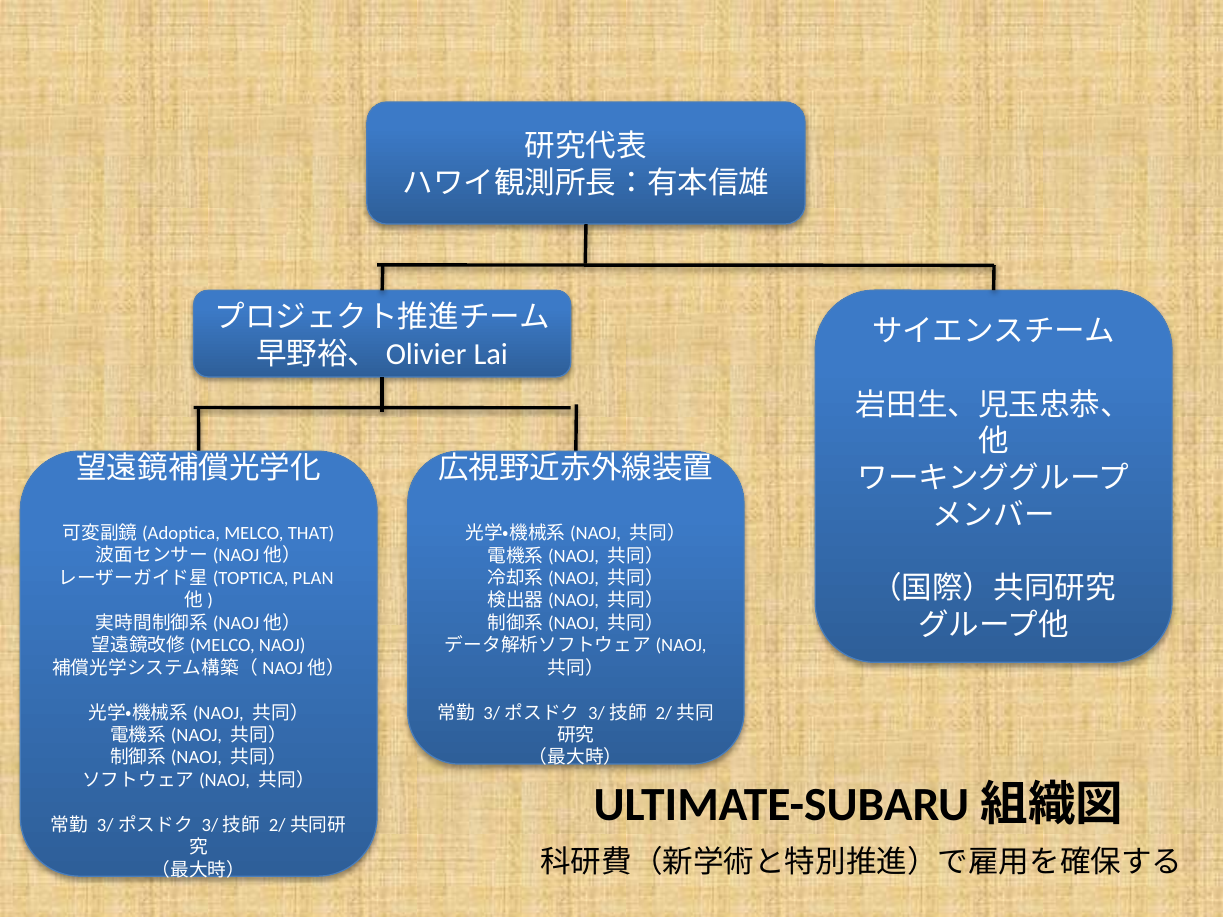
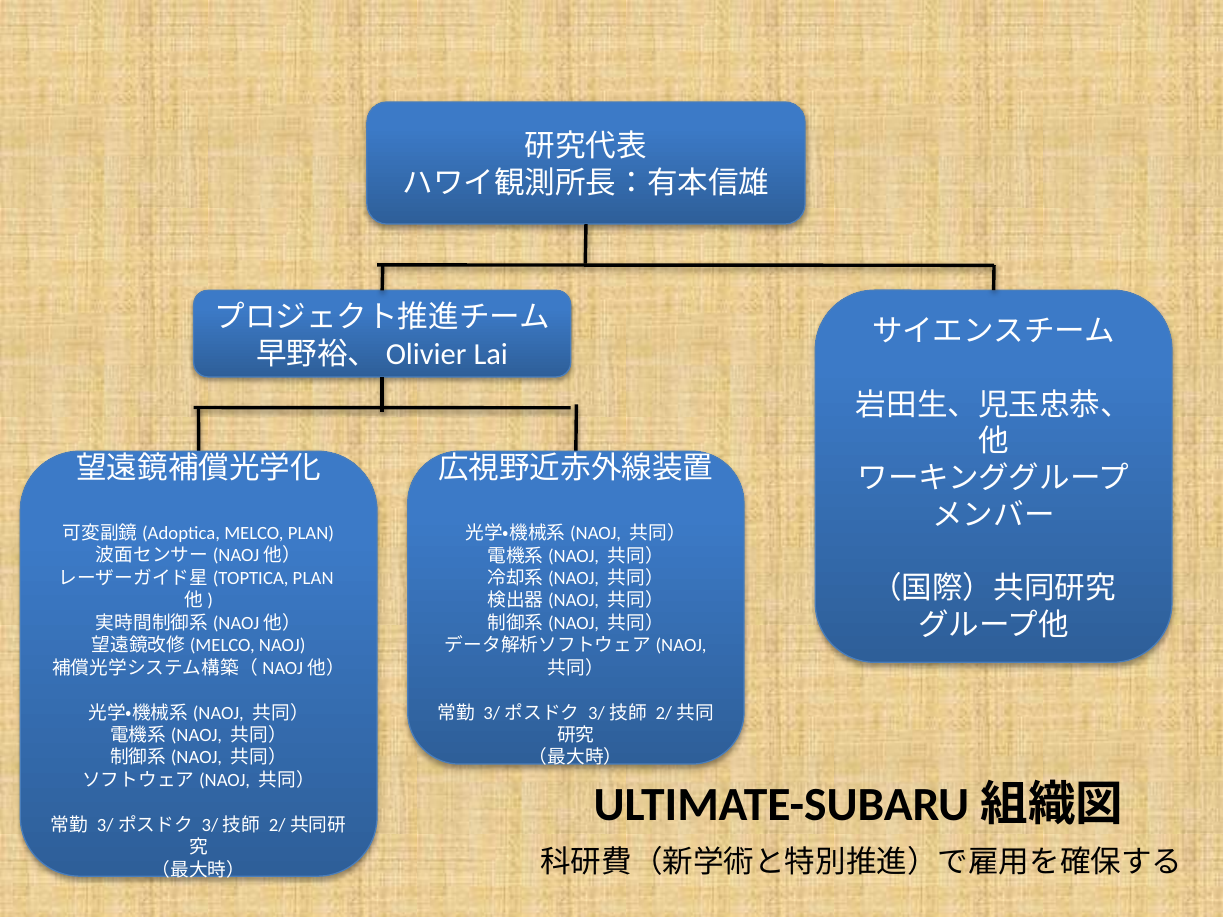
MELCO THAT: THAT -> PLAN (311, 534)
